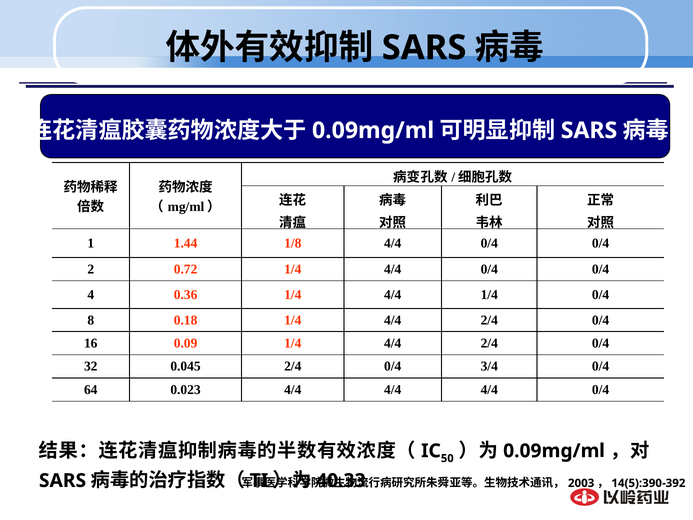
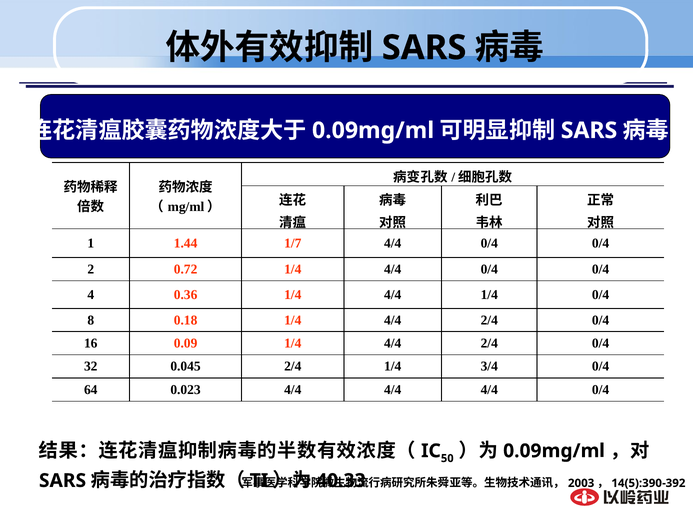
1/8: 1/8 -> 1/7 (293, 243)
0.045 2/4 0/4: 0/4 -> 1/4 (393, 366)
